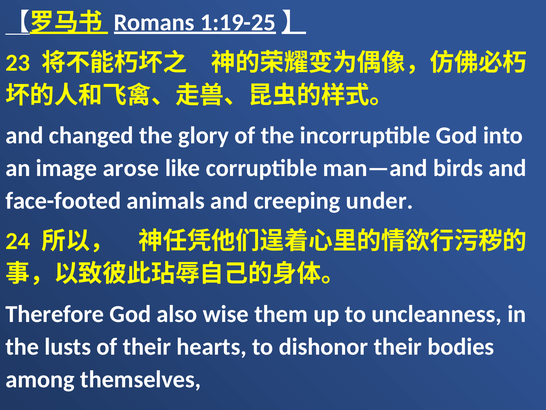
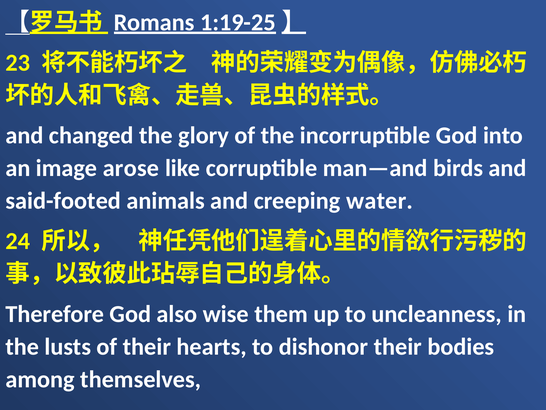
face-footed: face-footed -> said-footed (63, 201)
under: under -> water (380, 201)
